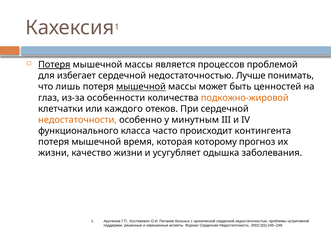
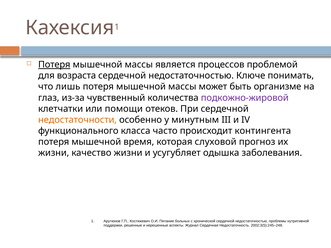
избегает: избегает -> возраста (76, 76)
Лучше: Лучше -> Ключе (251, 76)
мышечной underline: present -> none (141, 87)
ценностей: ценностей -> организме (278, 87)
особенности: особенности -> чувственный (116, 98)
подкожно-жировой colour: orange -> purple (245, 98)
каждого: каждого -> помощи (124, 109)
которому: которому -> слуховой (216, 142)
